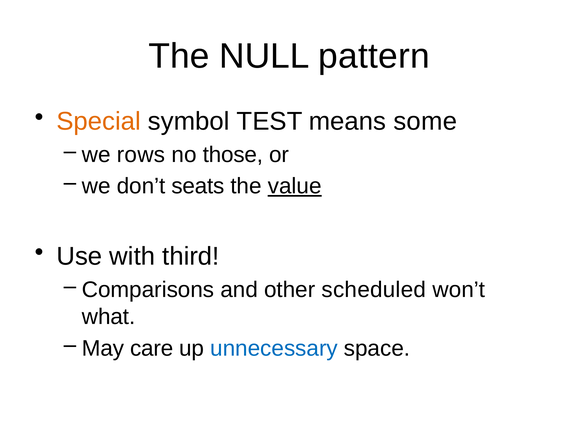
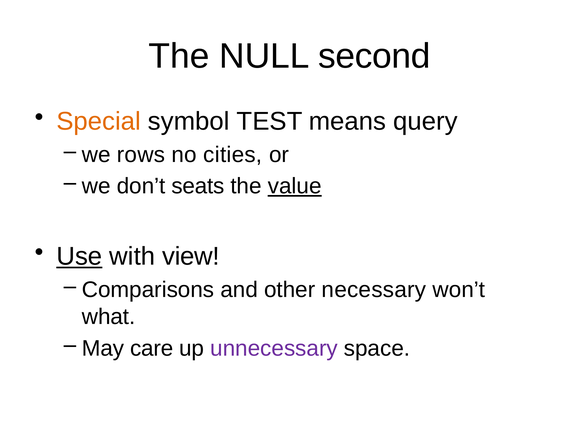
pattern: pattern -> second (374, 56)
some: some -> query (425, 121)
those: those -> cities (233, 155)
Use underline: none -> present (79, 257)
third: third -> view (191, 257)
scheduled: scheduled -> necessary (374, 290)
unnecessary colour: blue -> purple (274, 348)
